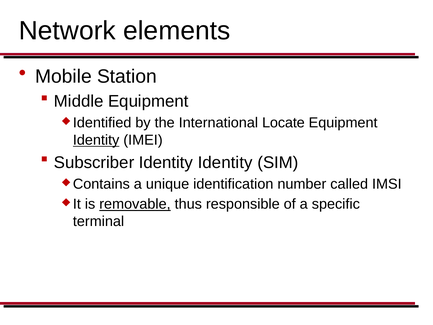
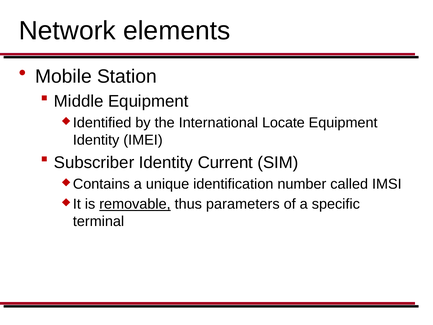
Identity underline: present -> none (96, 140)
Identity Identity: Identity -> Current (225, 162)
responsible: responsible -> parameters (243, 204)
